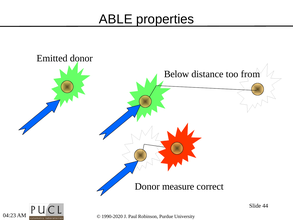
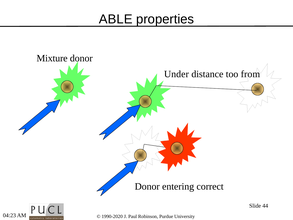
Emitted: Emitted -> Mixture (52, 58)
Below: Below -> Under (176, 74)
measure: measure -> entering (178, 186)
